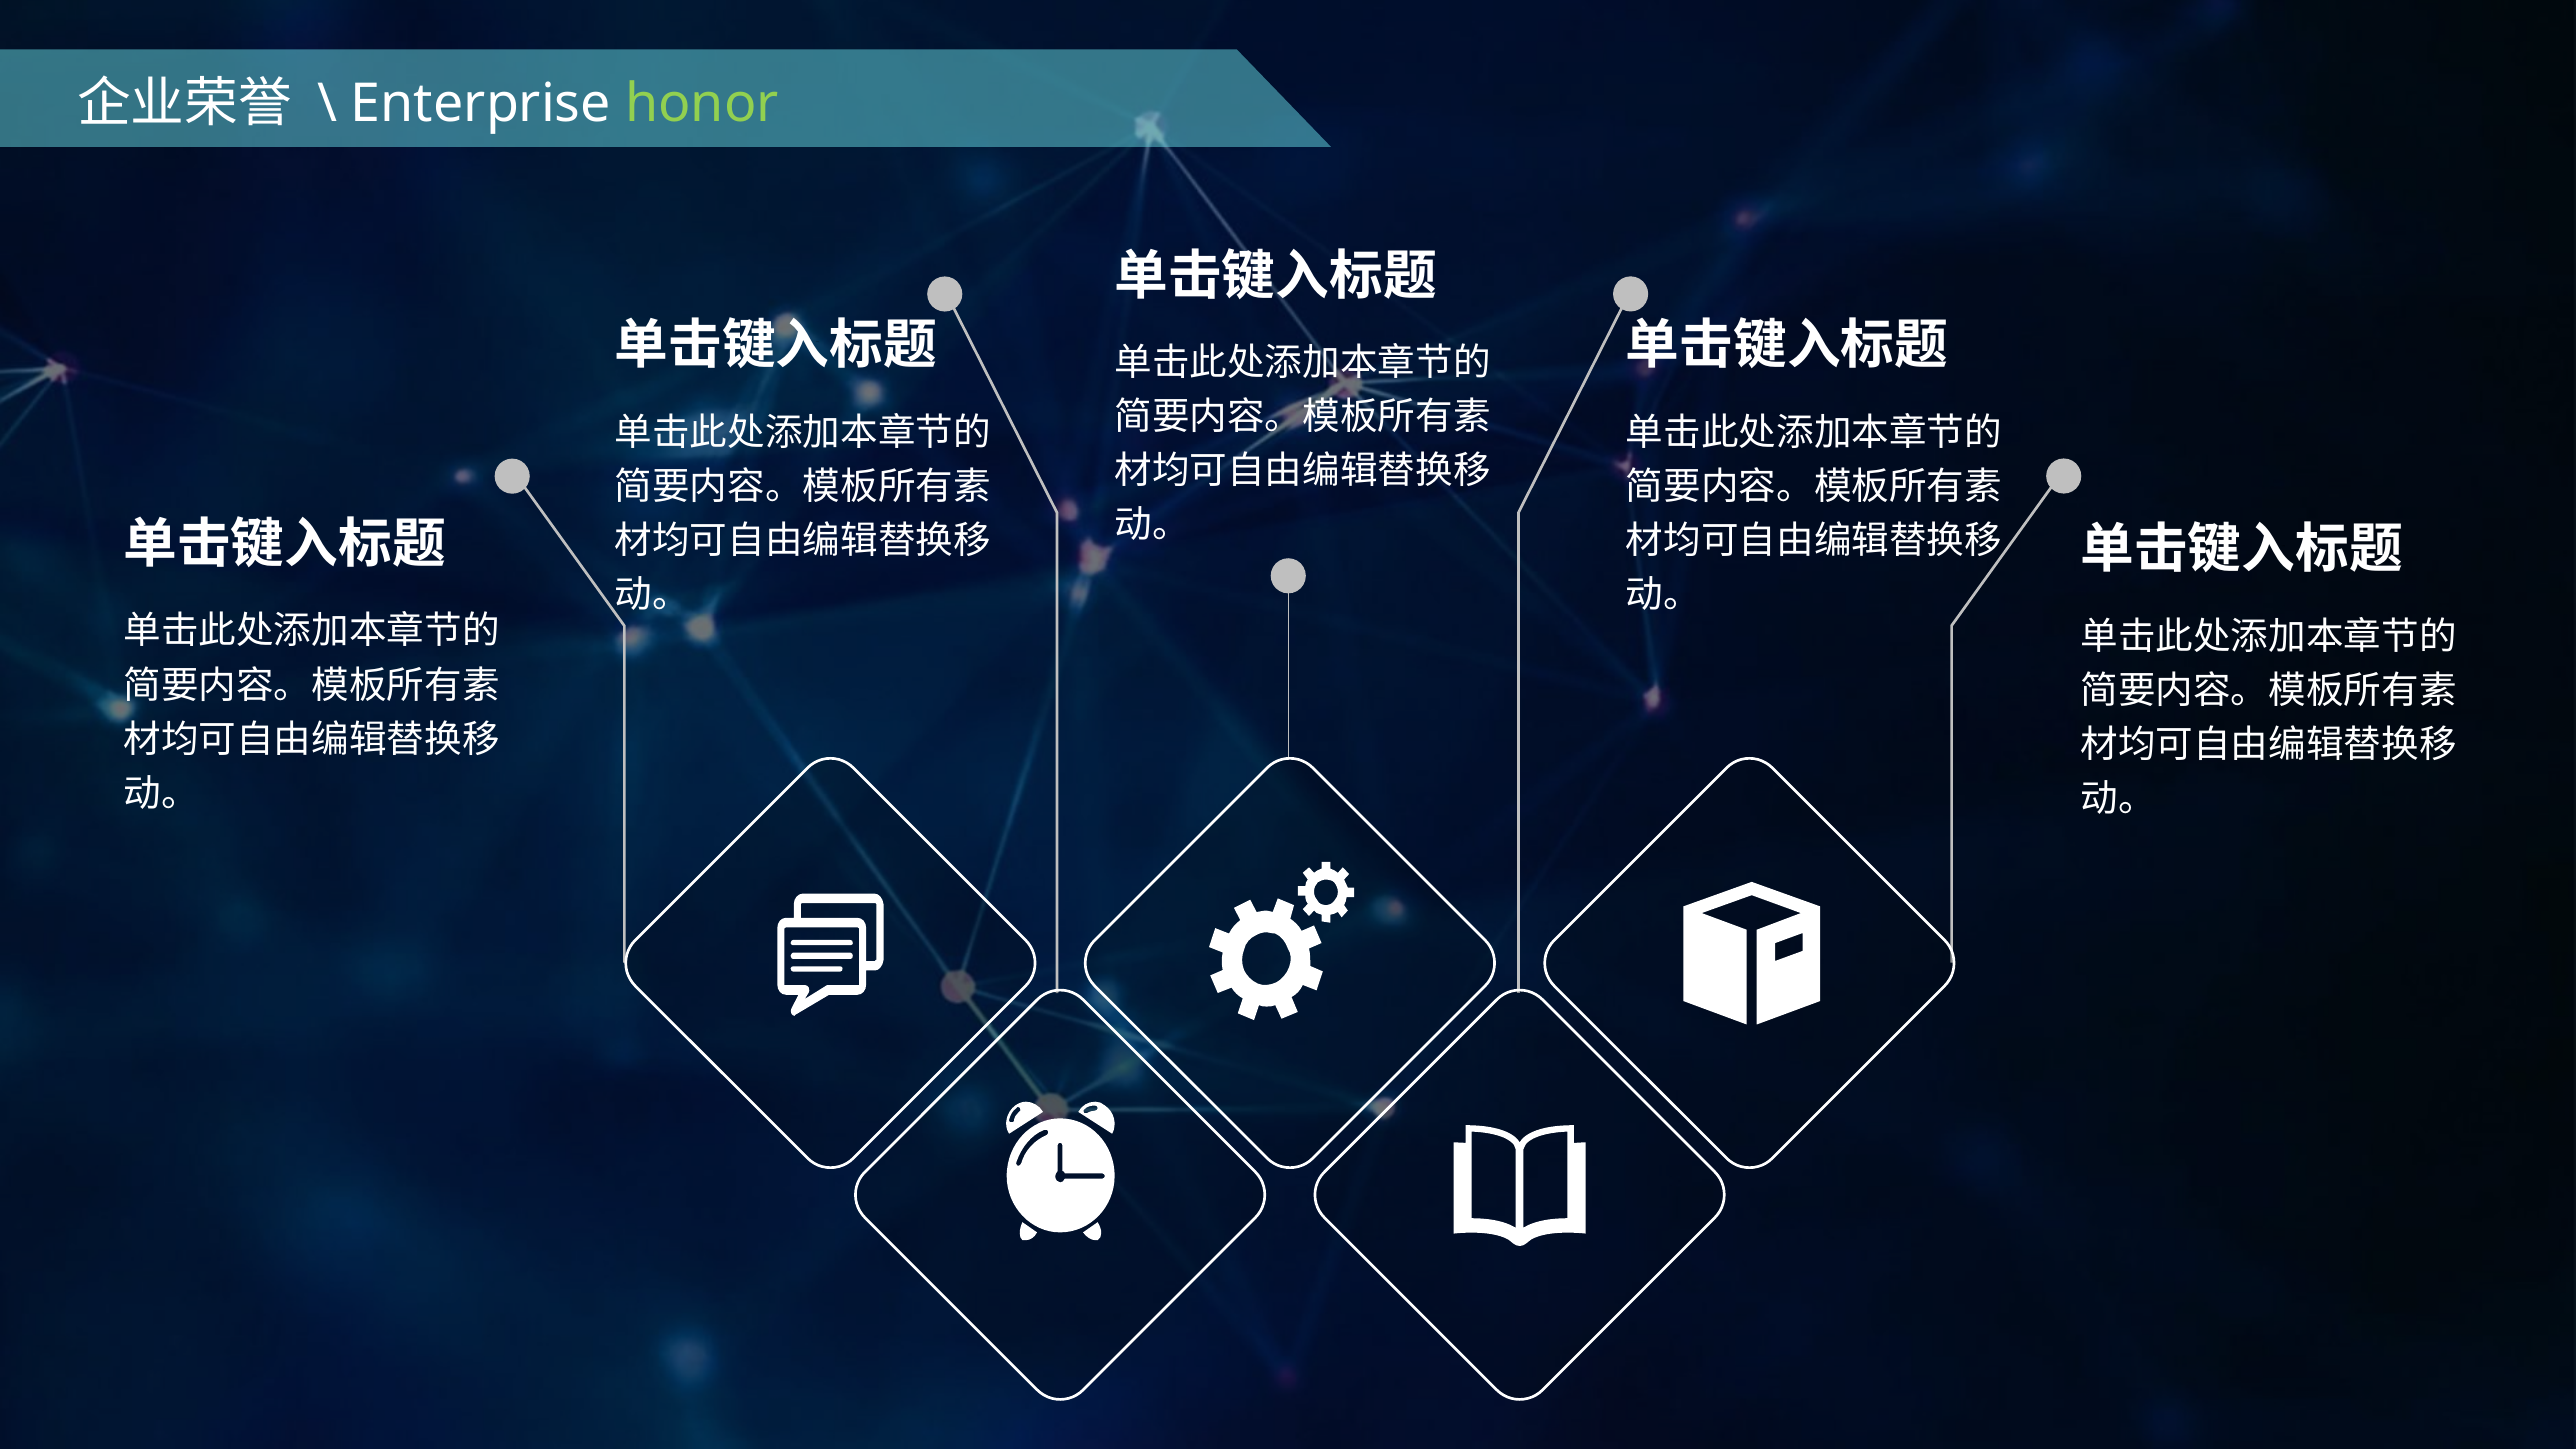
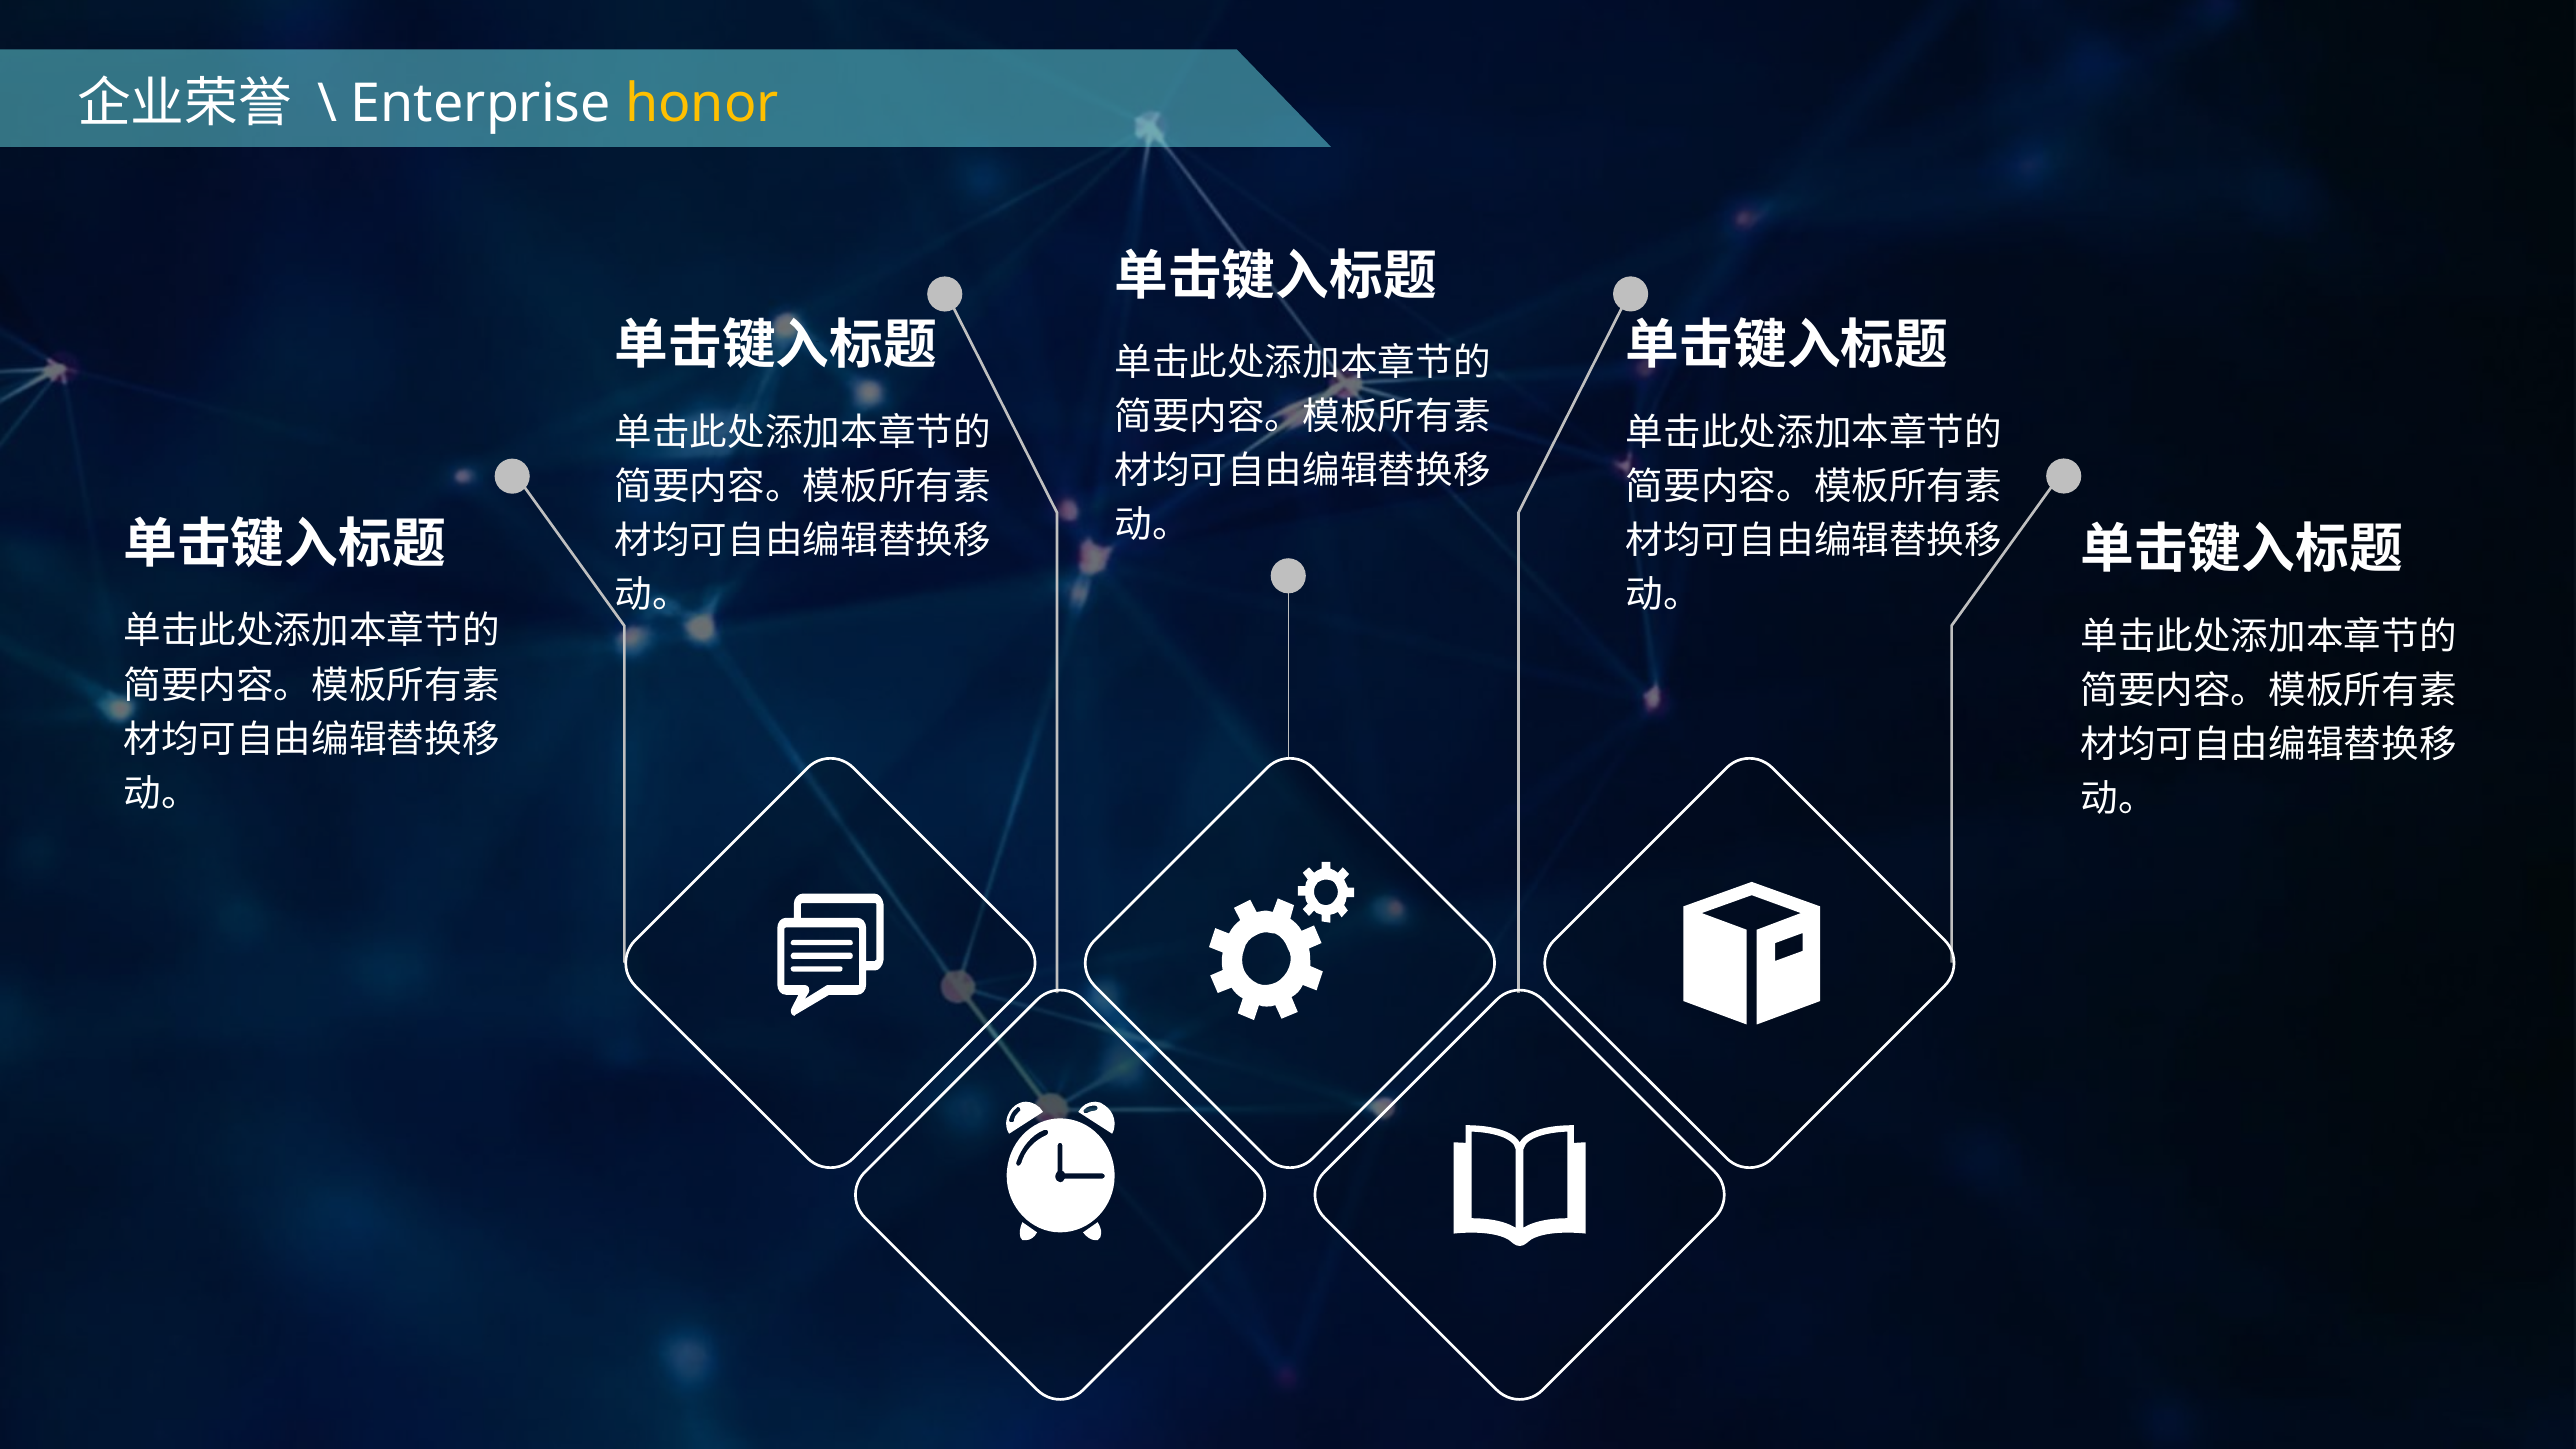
honor colour: light green -> yellow (702, 104)
